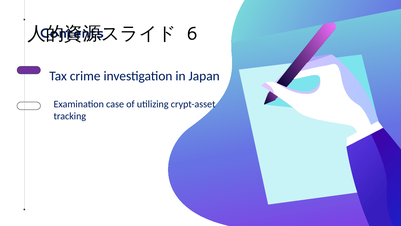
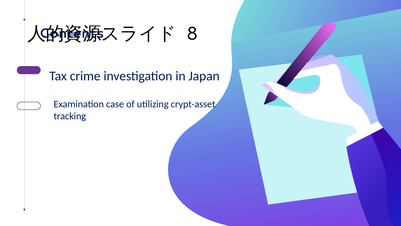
6: 6 -> 8 (192, 34)
